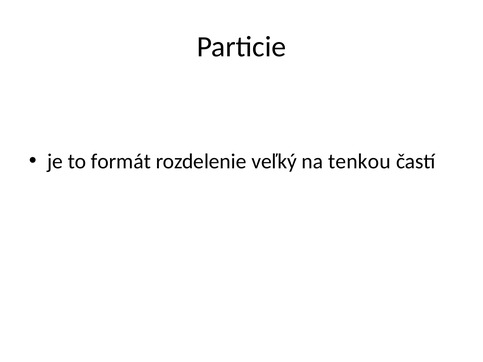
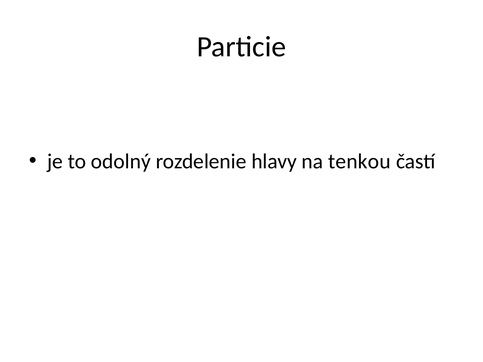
formát: formát -> odolný (121, 161)
veľký: veľký -> hlavy (274, 161)
